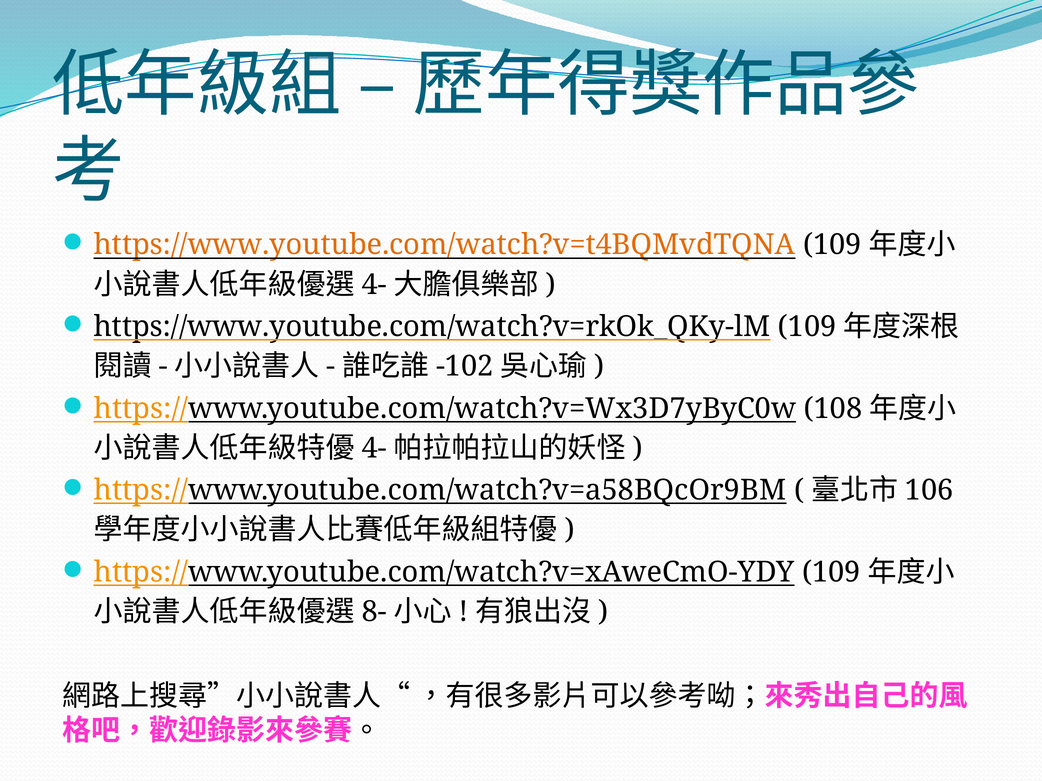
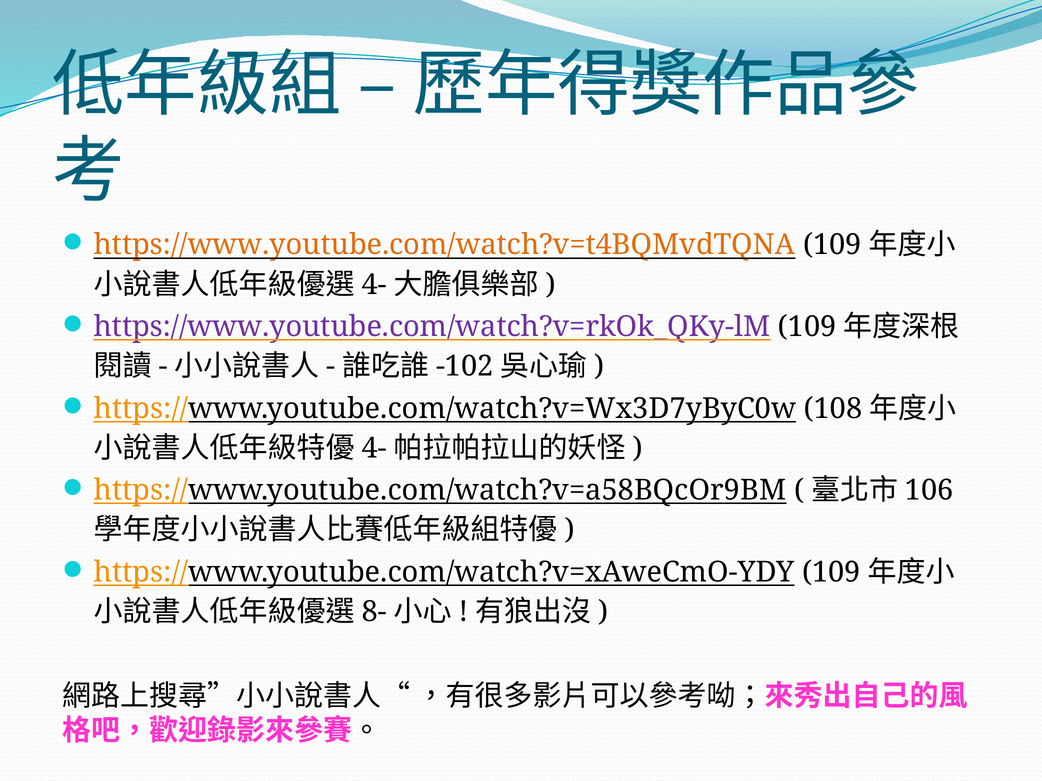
https://www.youtube.com/watch?v=rkOk_QKy-lM colour: black -> purple (432, 327)
